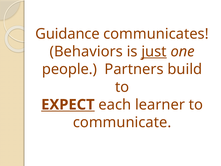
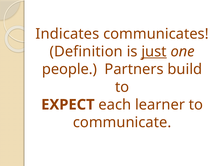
Guidance: Guidance -> Indicates (67, 34)
Behaviors: Behaviors -> Definition (86, 52)
EXPECT underline: present -> none (68, 105)
